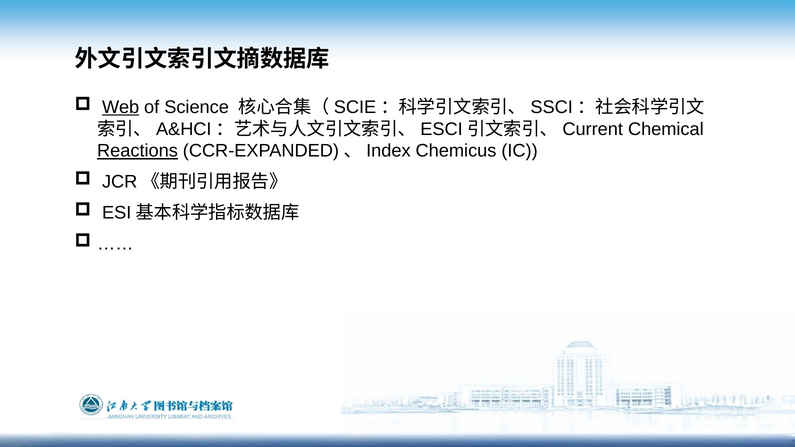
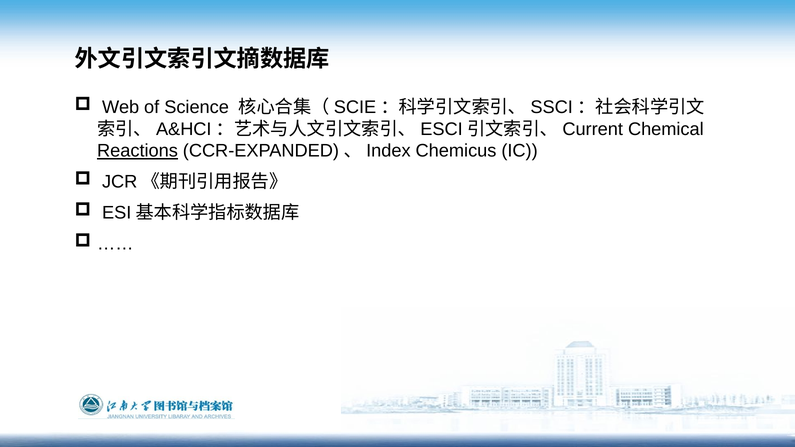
Web underline: present -> none (121, 107)
